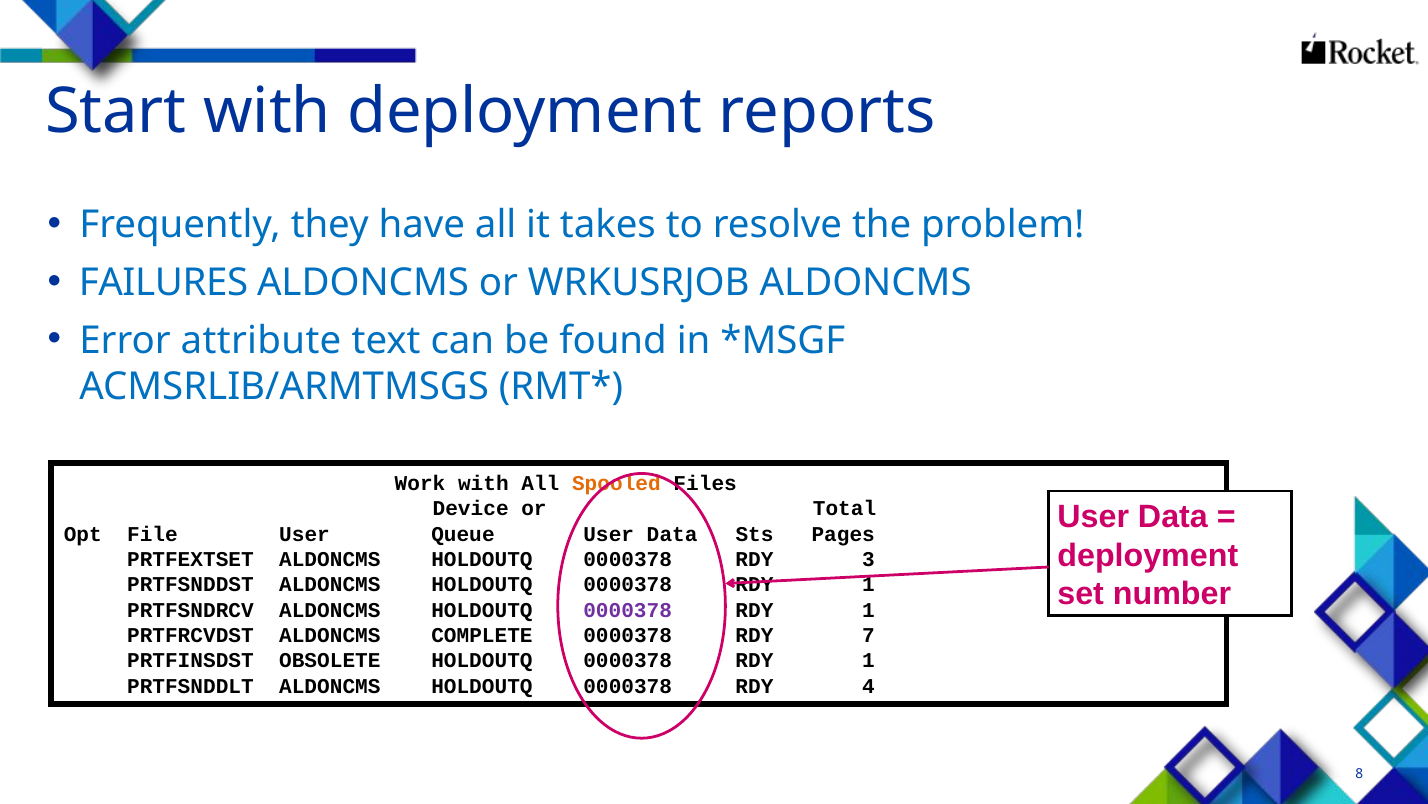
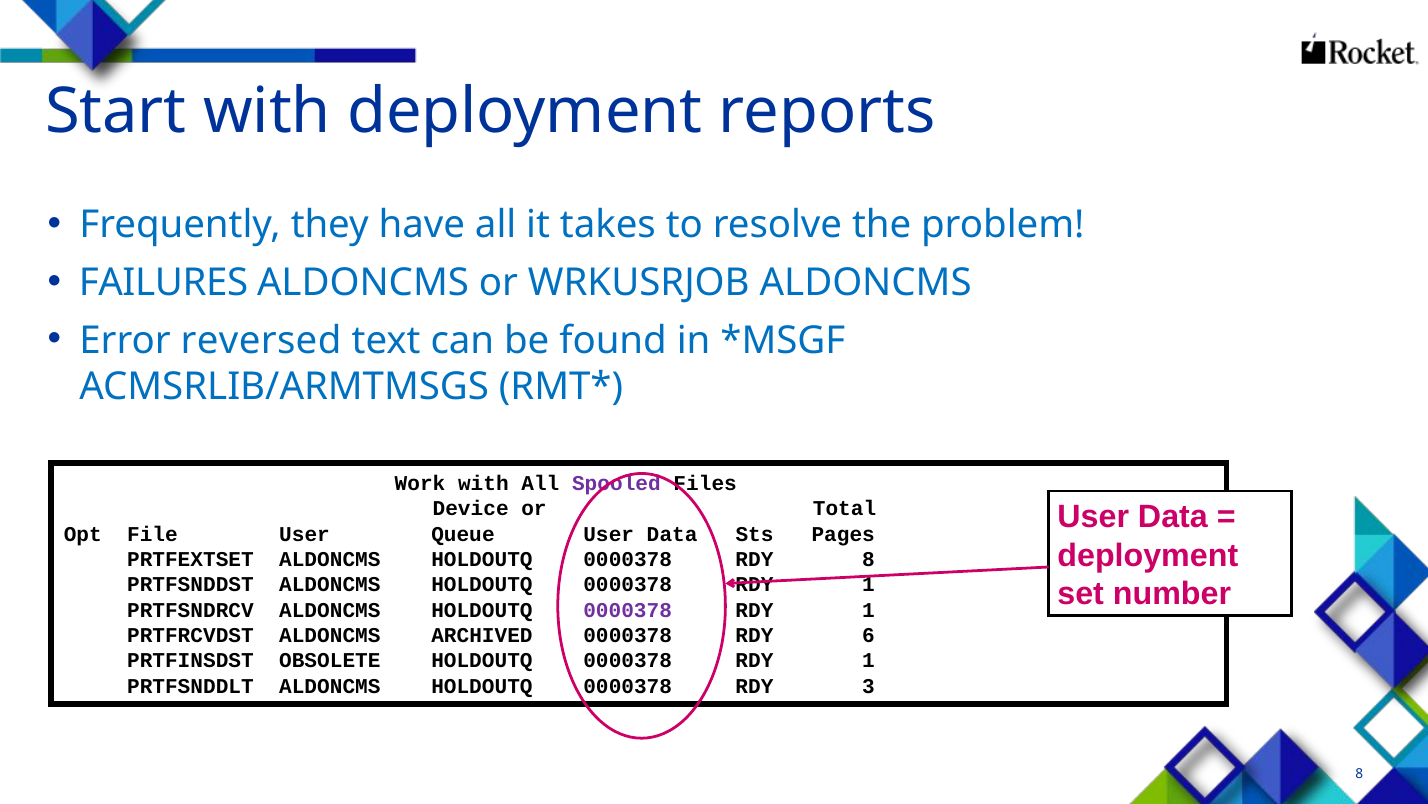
attribute: attribute -> reversed (261, 340)
Spooled colour: orange -> purple (616, 483)
RDY 3: 3 -> 8 (869, 559)
COMPLETE: COMPLETE -> ARCHIVED (482, 635)
7: 7 -> 6 (869, 635)
4: 4 -> 3 (869, 686)
